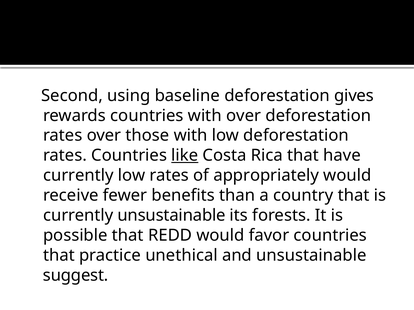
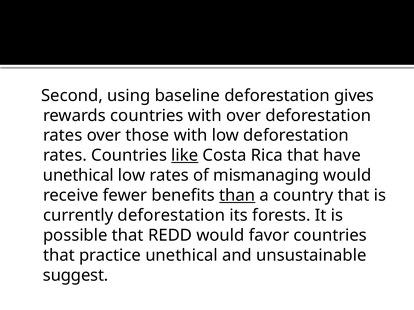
currently: currently -> unethical (78, 176)
appropriately: appropriately -> mismanaging (266, 176)
than underline: none -> present (237, 196)
currently unsustainable: unsustainable -> deforestation (171, 216)
